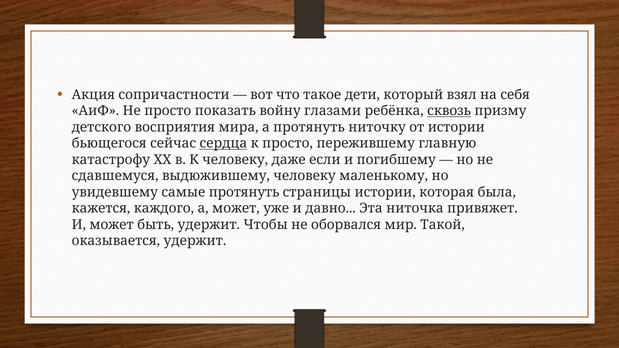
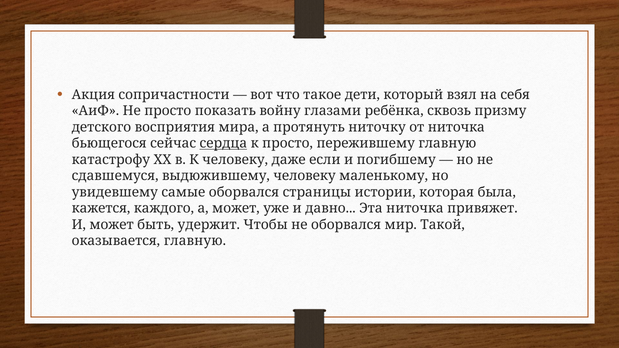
сквозь underline: present -> none (449, 111)
от истории: истории -> ниточка (456, 127)
самые протянуть: протянуть -> оборвался (244, 192)
оказывается удержит: удержит -> главную (195, 241)
